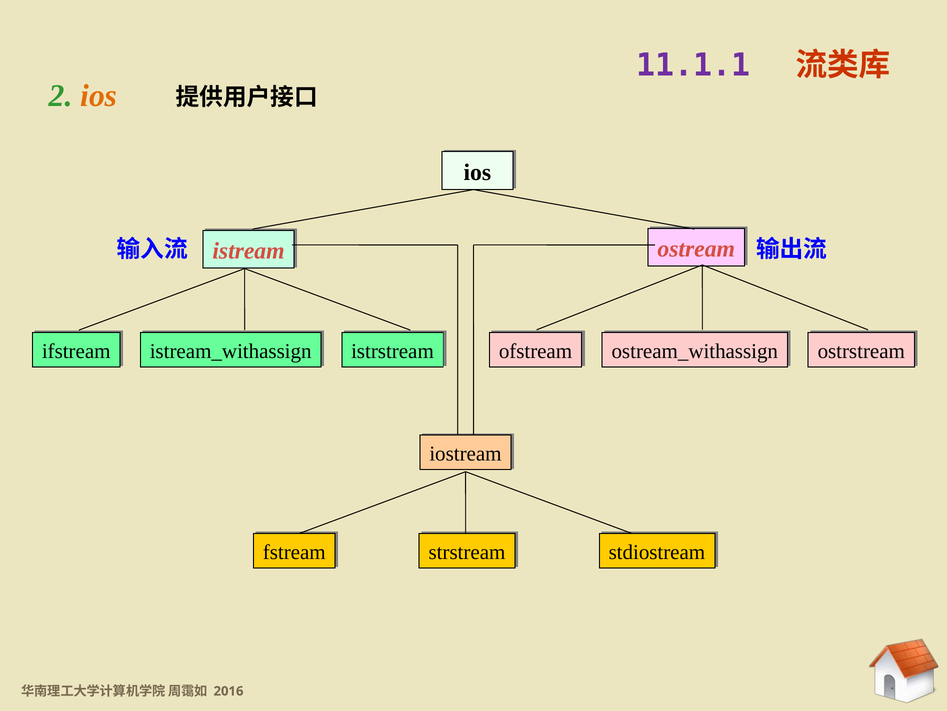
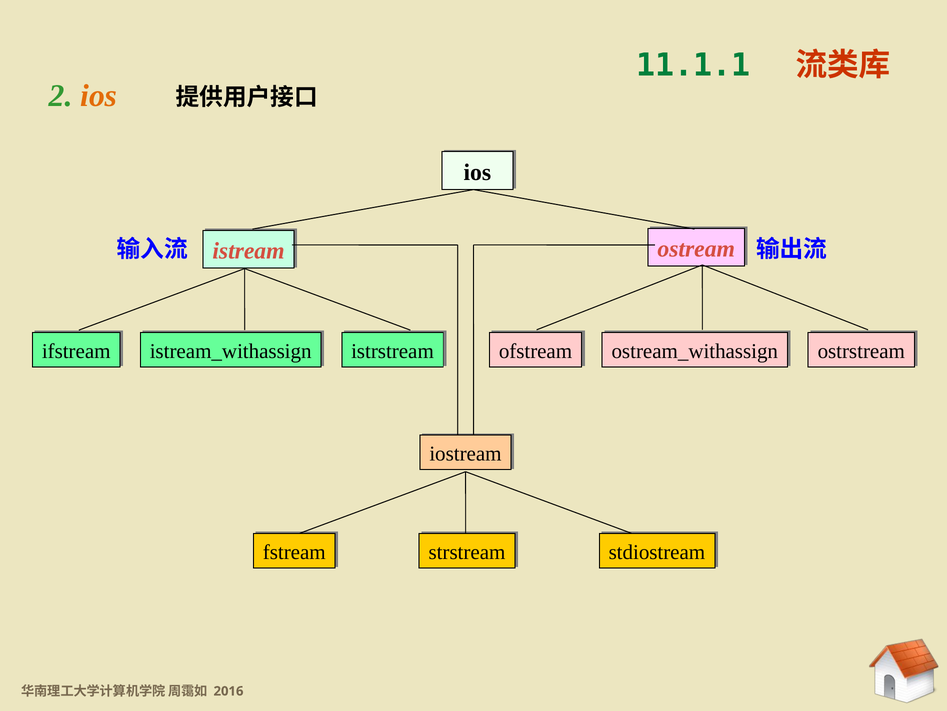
11.1.1 colour: purple -> green (693, 65)
